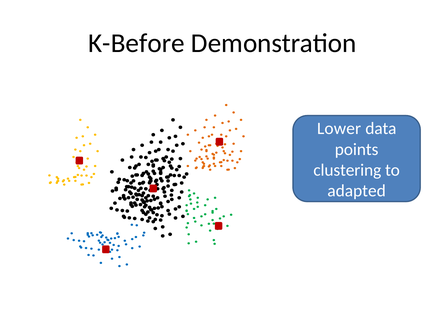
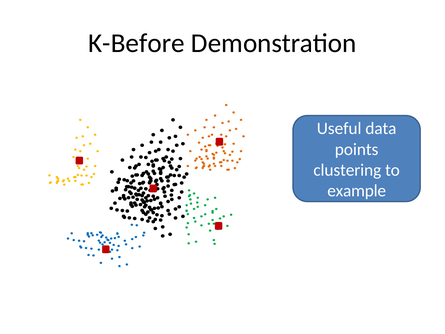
Lower: Lower -> Useful (339, 128)
adapted: adapted -> example (357, 191)
